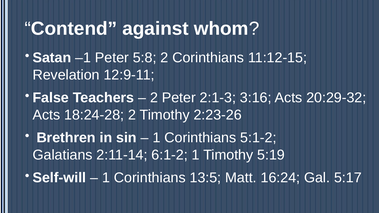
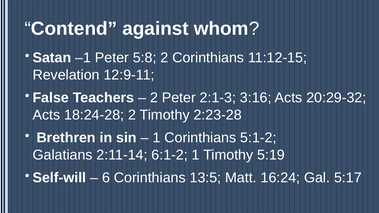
2:23-26: 2:23-26 -> 2:23-28 (218, 115)
1: 1 -> 6 (106, 178)
